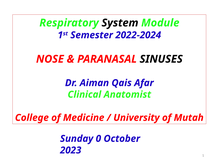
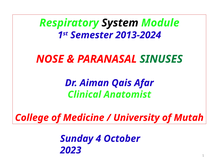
2022-2024: 2022-2024 -> 2013-2024 (138, 35)
SINUSES colour: black -> green (161, 59)
0: 0 -> 4 (98, 138)
